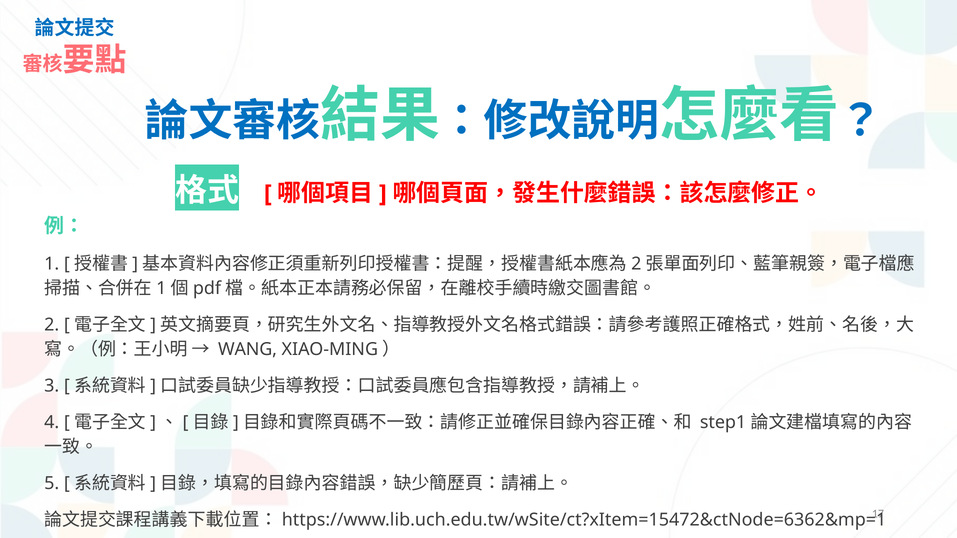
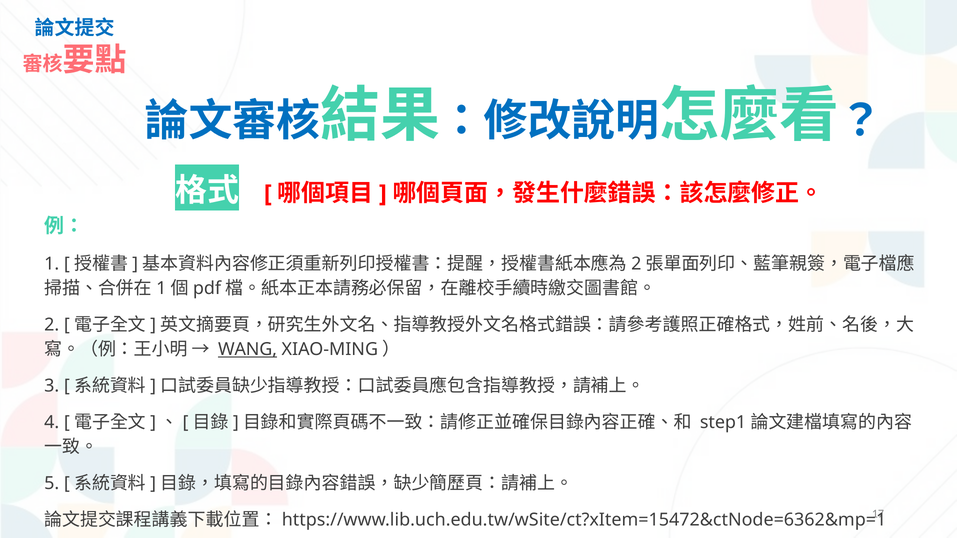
WANG underline: none -> present (248, 350)
